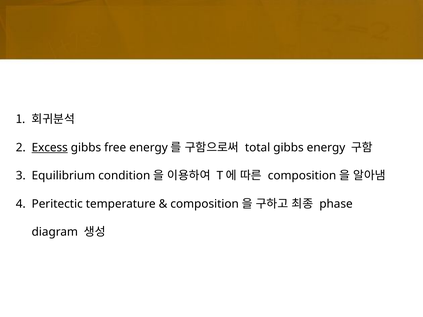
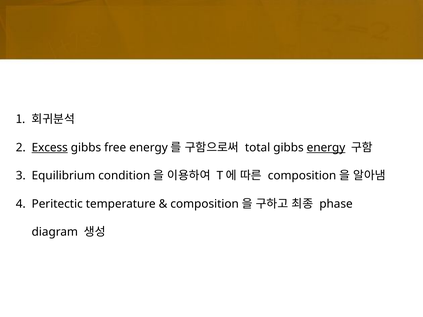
energy underline: none -> present (326, 148)
